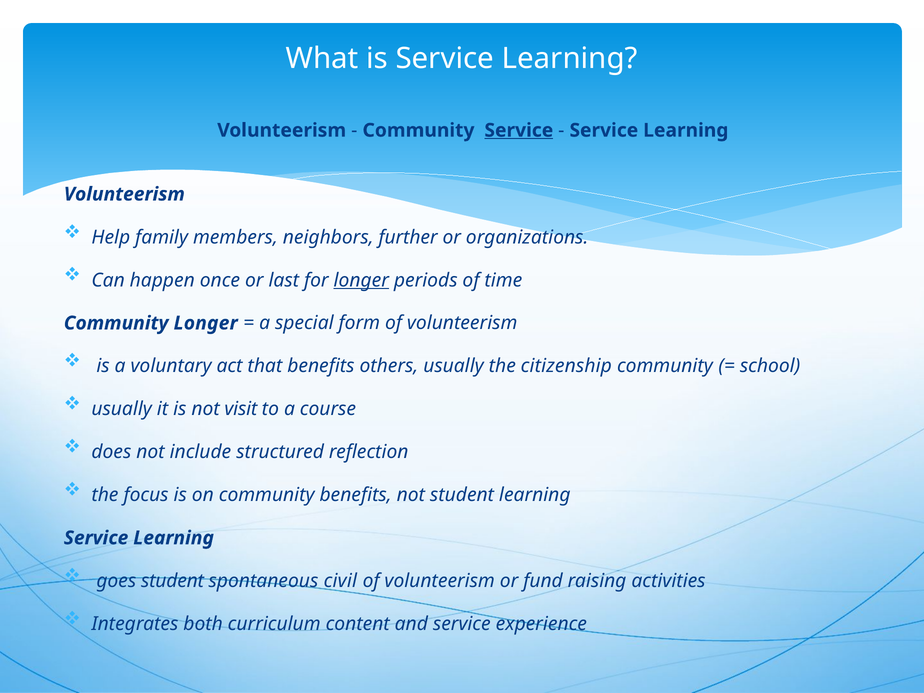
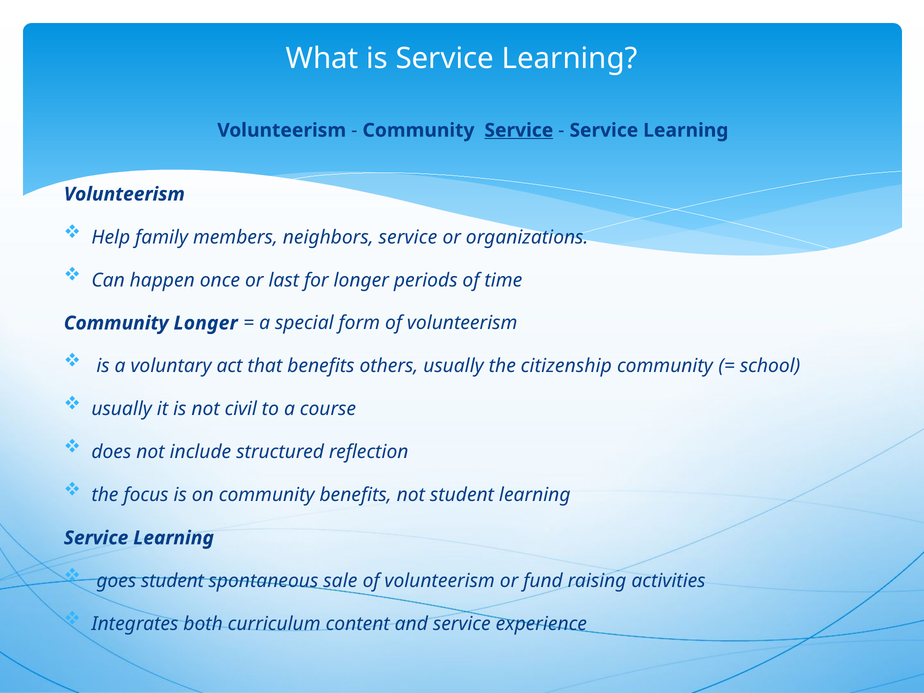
neighbors further: further -> service (408, 237)
longer underline: present -> none (361, 280)
visit: visit -> civil (241, 409)
civil: civil -> sale (340, 581)
